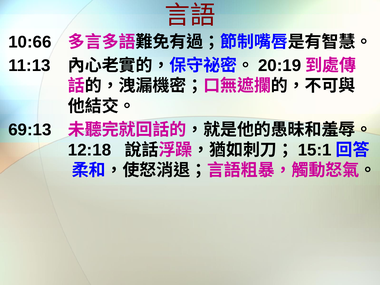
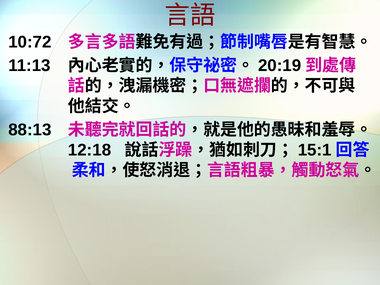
10:66: 10:66 -> 10:72 (30, 42)
69:13: 69:13 -> 88:13 (30, 130)
